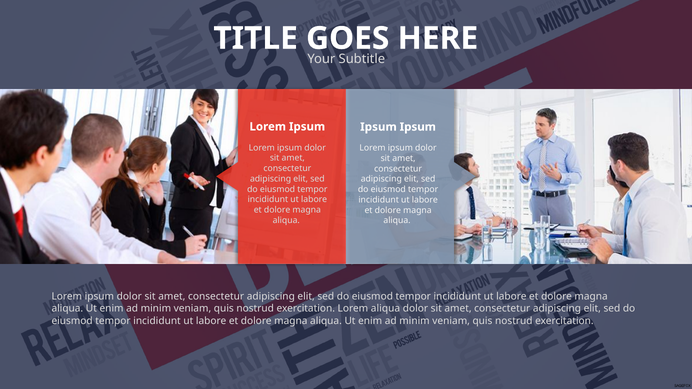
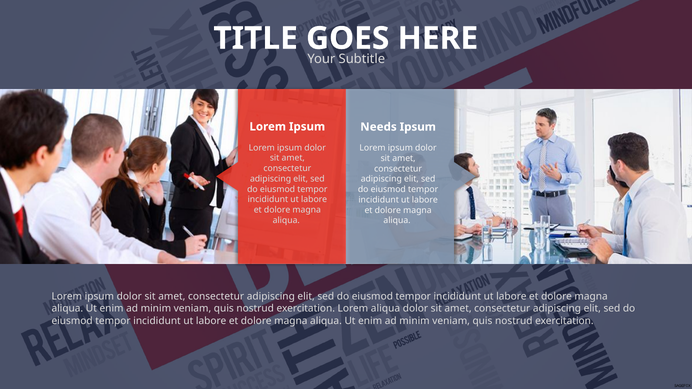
Ipsum: Ipsum -> Needs (378, 127)
